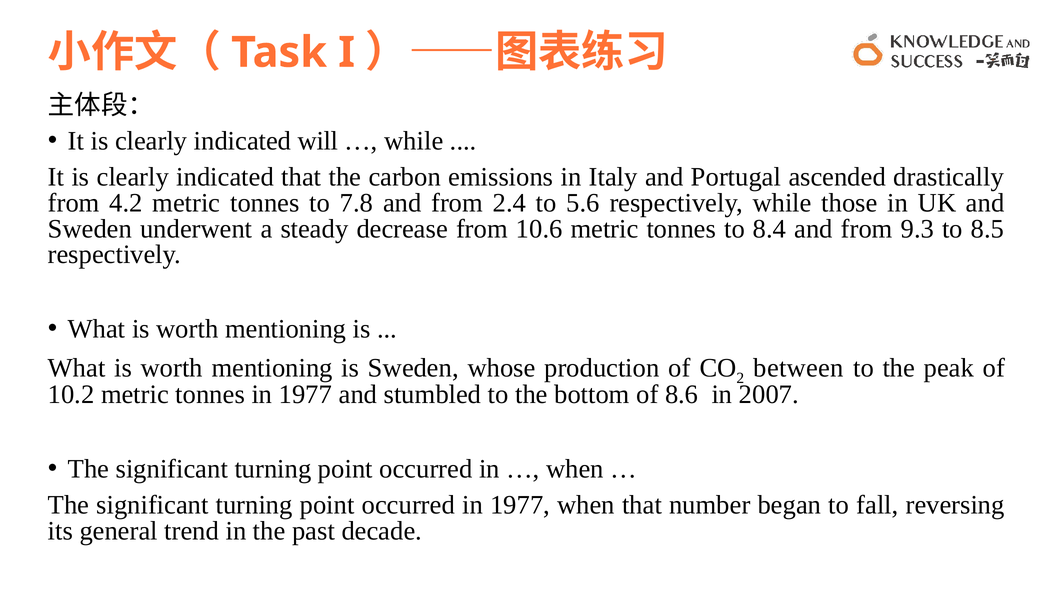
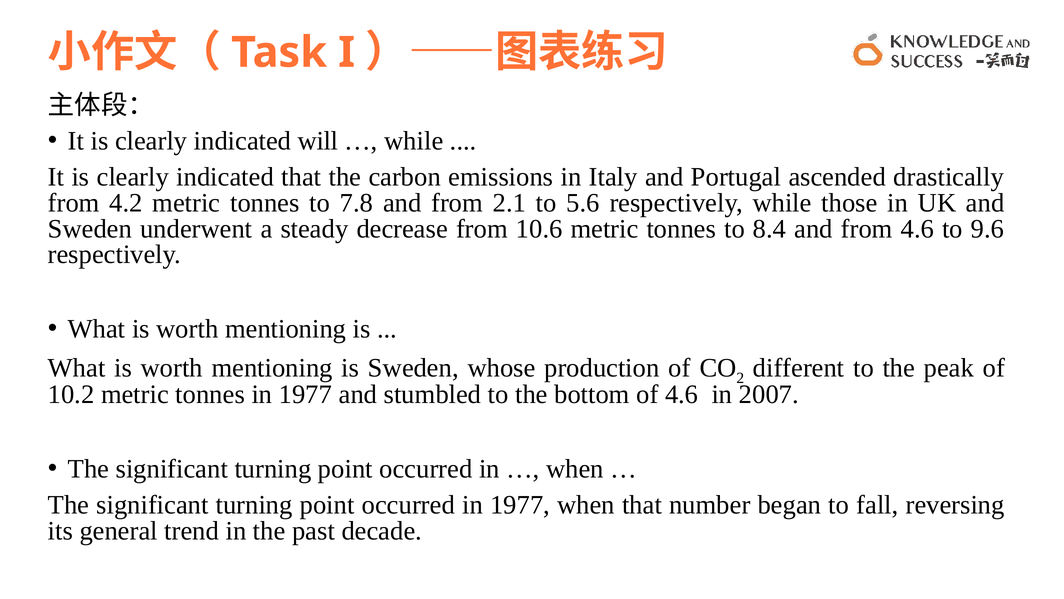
2.4: 2.4 -> 2.1 (509, 203)
from 9.3: 9.3 -> 4.6 (917, 229)
8.5: 8.5 -> 9.6 (988, 229)
between: between -> different (799, 368)
of 8.6: 8.6 -> 4.6 (682, 394)
